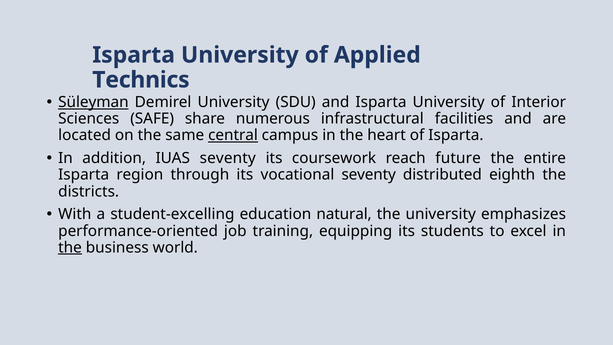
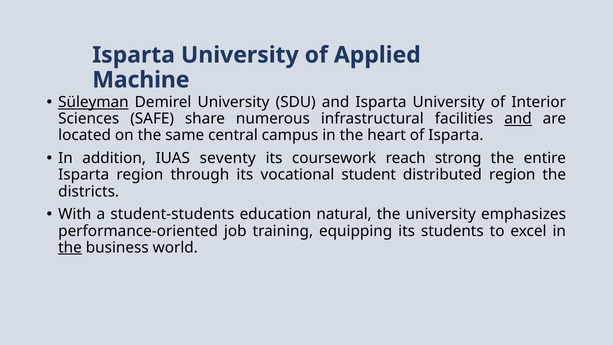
Technics: Technics -> Machine (141, 80)
and underline: none -> present (518, 119)
central underline: present -> none (233, 135)
future: future -> strong (458, 158)
vocational seventy: seventy -> student (369, 175)
distributed eighth: eighth -> region (512, 175)
student-excelling: student-excelling -> student-students (172, 214)
